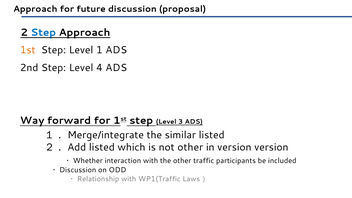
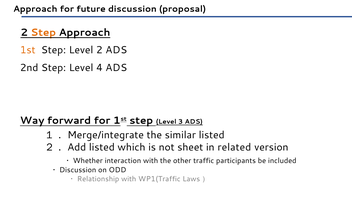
Step colour: blue -> orange (43, 33)
Level 1: 1 -> 2 (99, 50)
not other: other -> sheet (190, 147)
in version: version -> related (234, 147)
